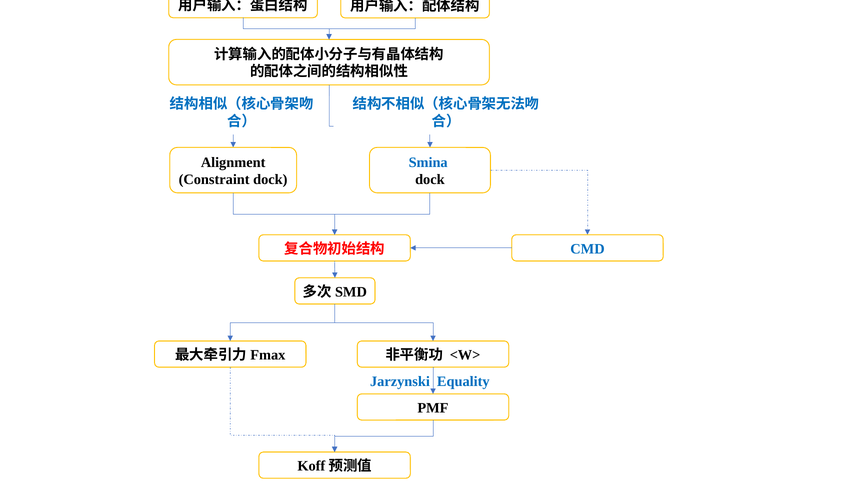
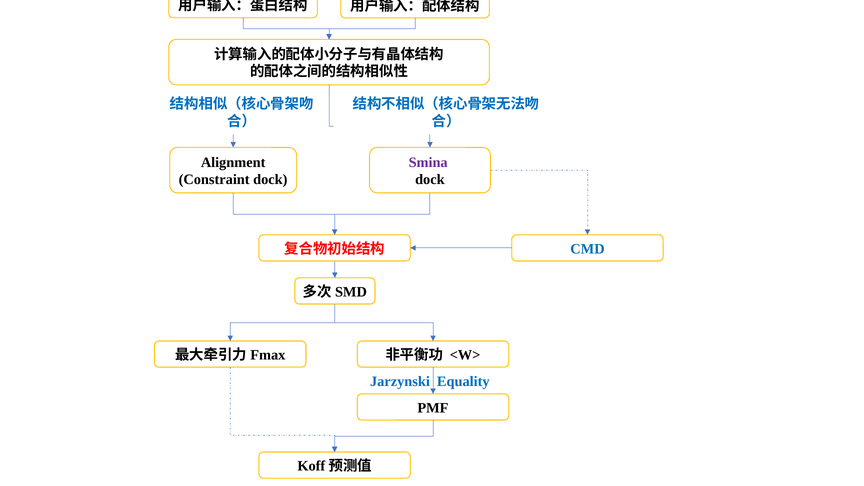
Smina colour: blue -> purple (428, 162)
